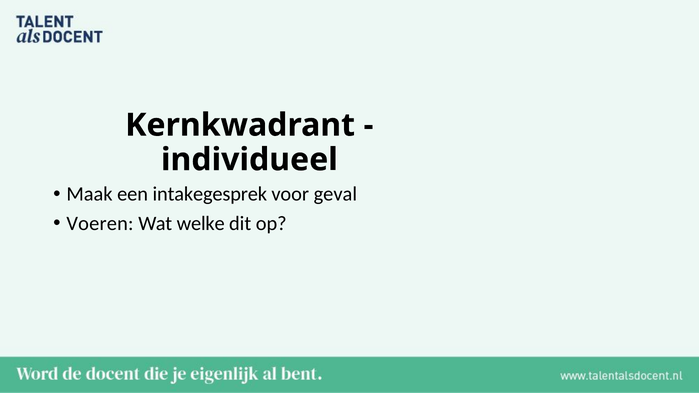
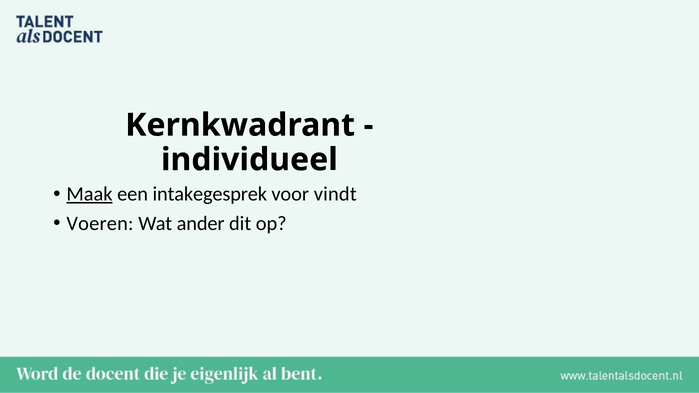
Maak underline: none -> present (89, 194)
geval: geval -> vindt (335, 194)
welke: welke -> ander (201, 223)
